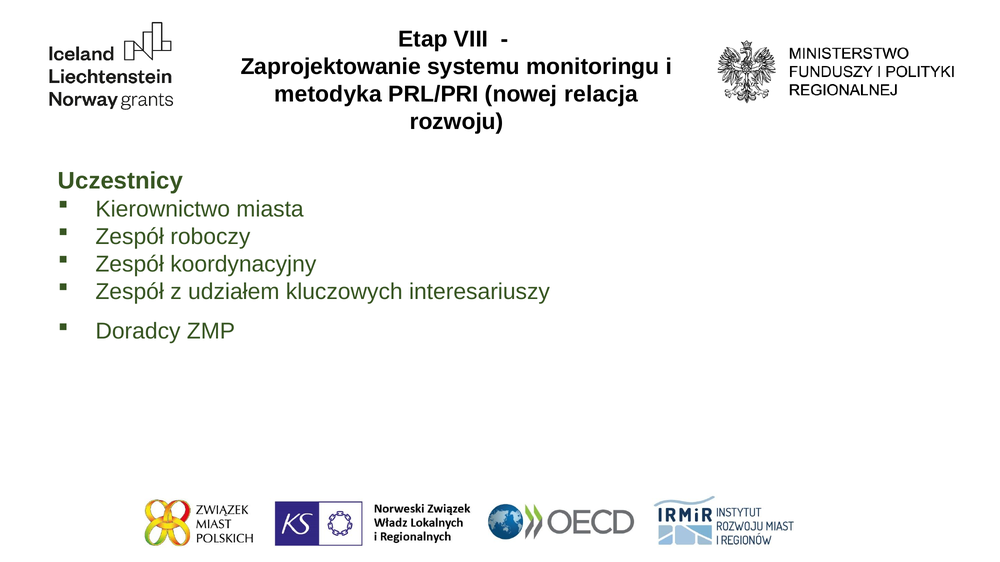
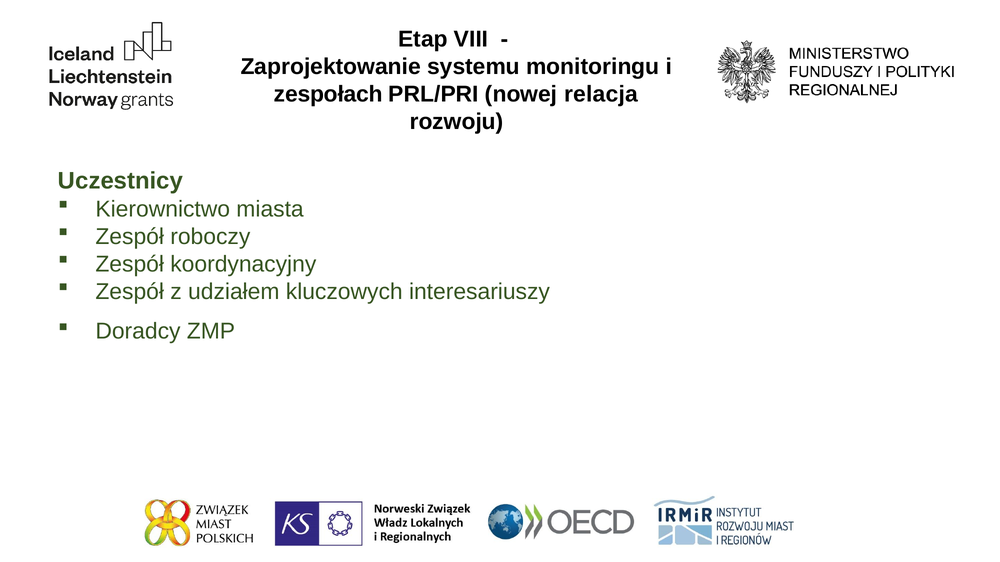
metodyka: metodyka -> zespołach (328, 94)
